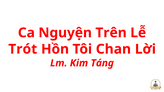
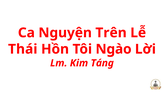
Trót: Trót -> Thái (23, 49)
Chan: Chan -> Ngào (114, 49)
